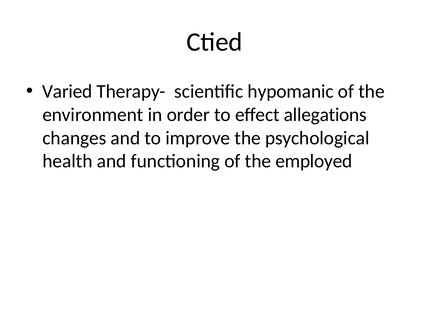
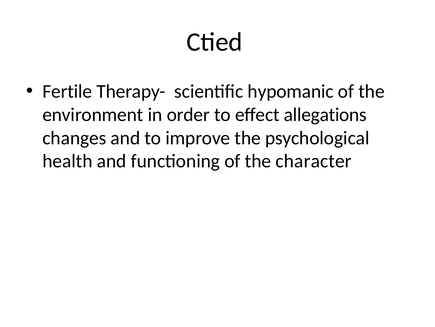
Varied: Varied -> Fertile (67, 91)
employed: employed -> character (314, 161)
